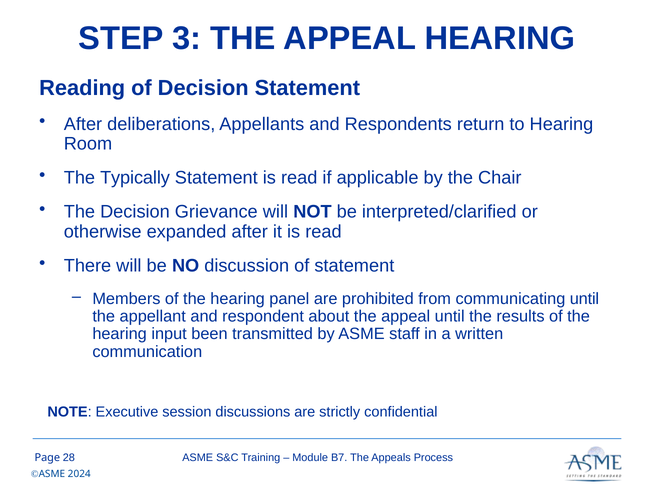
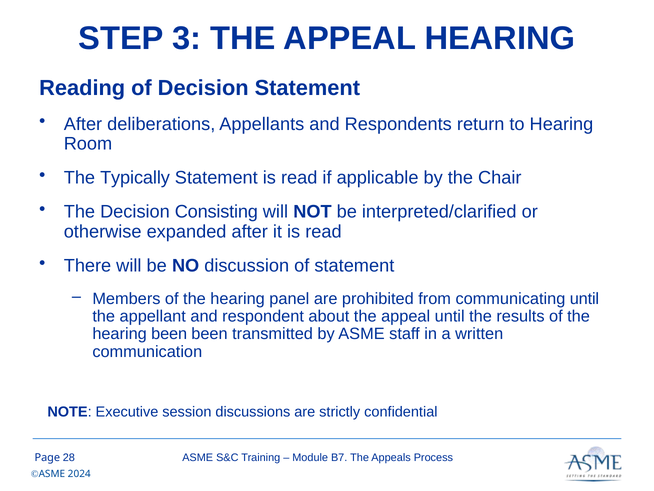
Grievance: Grievance -> Consisting (216, 212)
hearing input: input -> been (169, 334)
